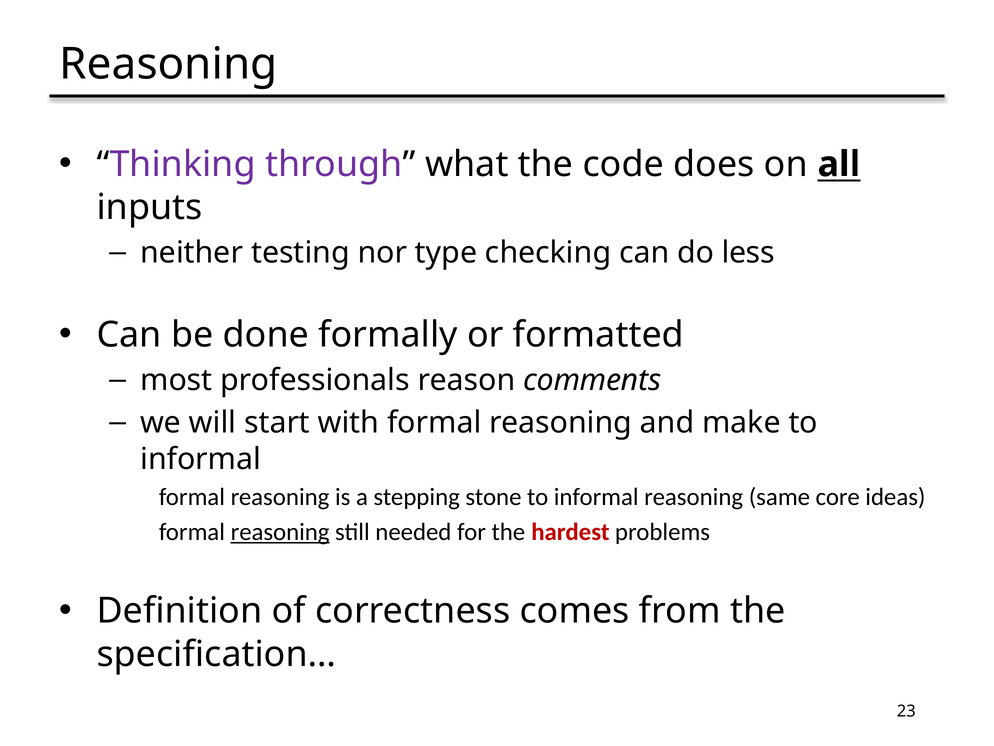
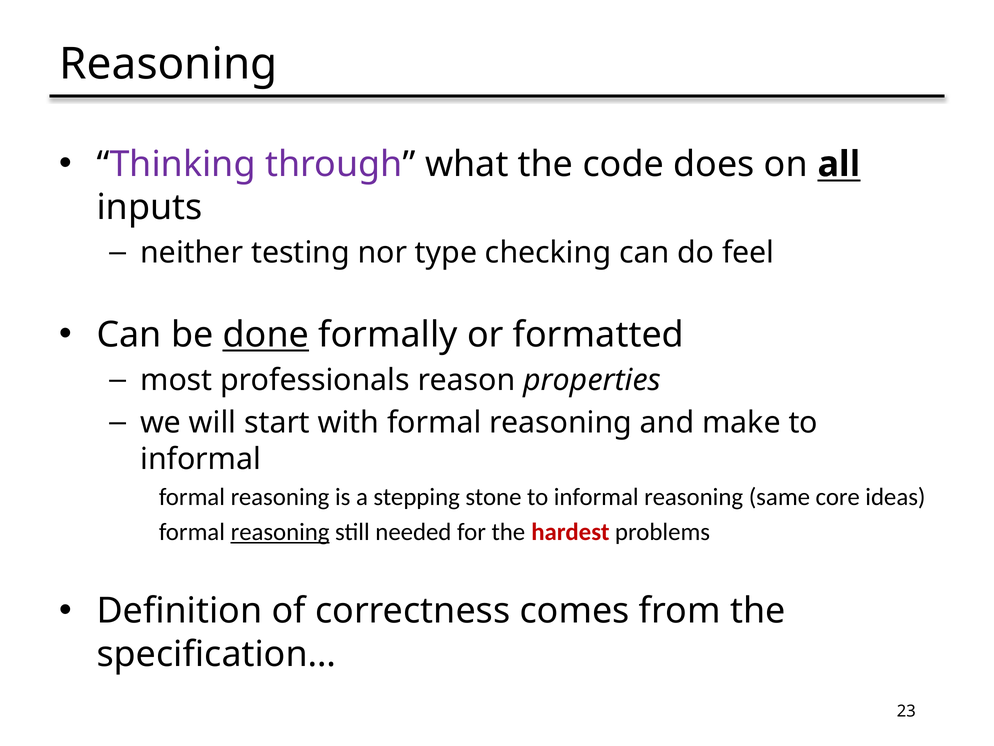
less: less -> feel (748, 253)
done underline: none -> present (266, 335)
comments: comments -> properties (592, 380)
